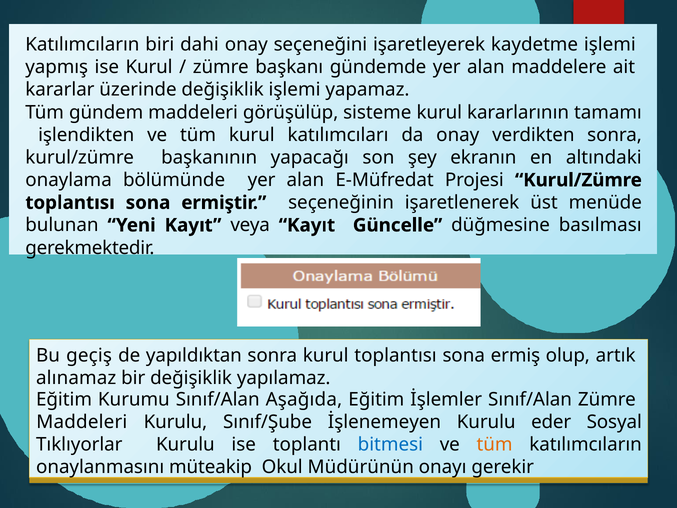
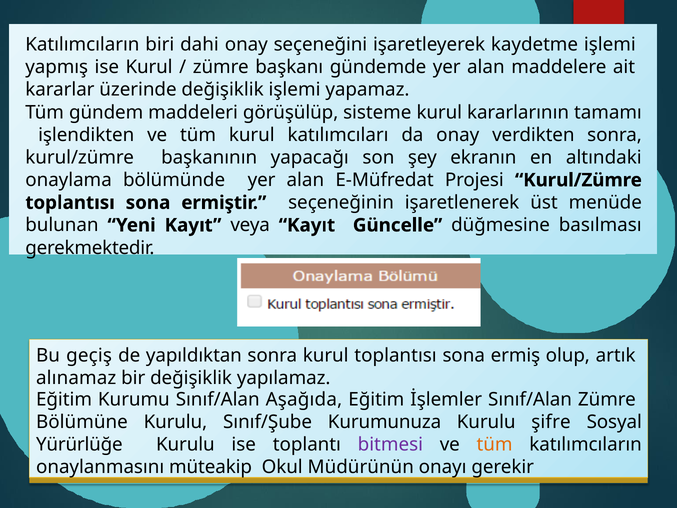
Maddeleri: Maddeleri -> Bölümüne (82, 422)
İşlenemeyen: İşlenemeyen -> Kurumunuza (385, 422)
eder: eder -> şifre (551, 422)
Tıklıyorlar: Tıklıyorlar -> Yürürlüğe (79, 444)
bitmesi colour: blue -> purple (390, 444)
